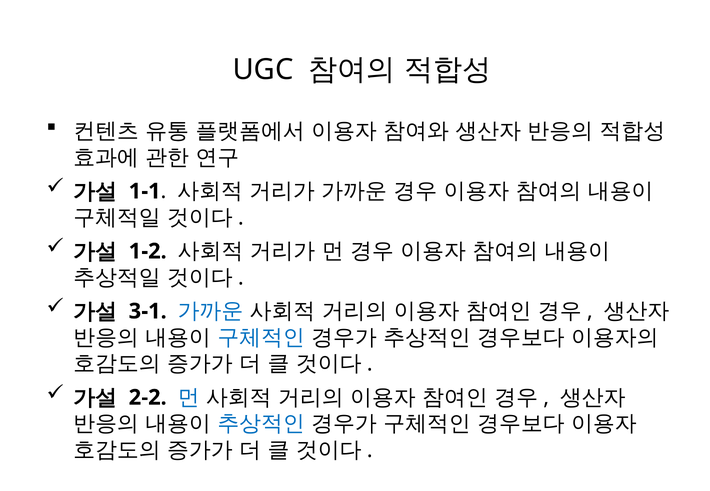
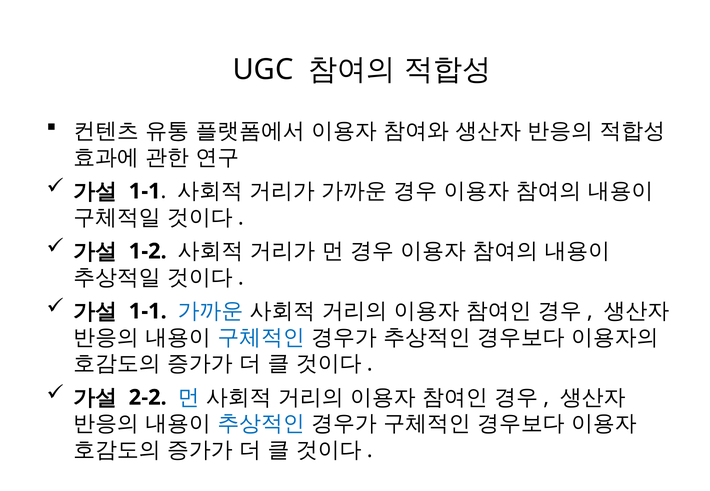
3-1: 3-1 -> 1-1 (148, 312)
